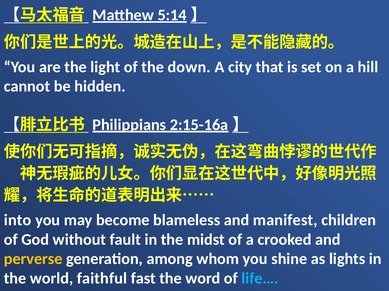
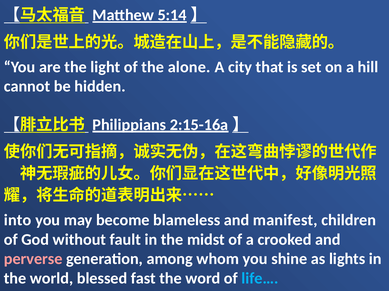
down: down -> alone (189, 67)
perverse colour: yellow -> pink (33, 259)
faithful: faithful -> blessed (102, 279)
